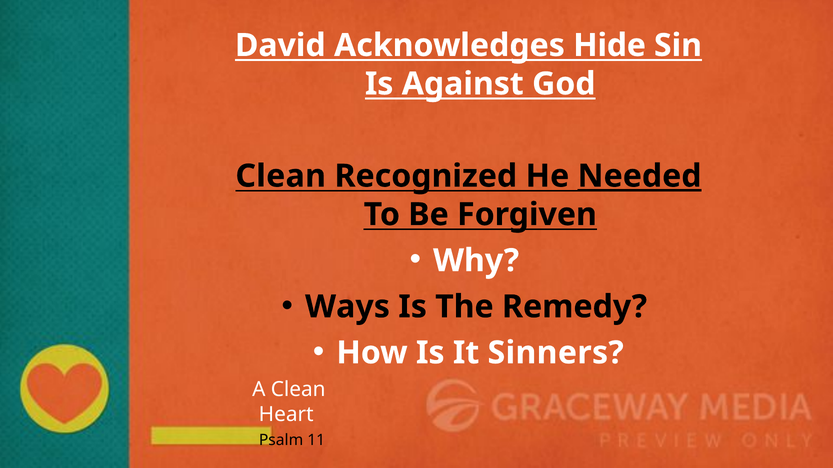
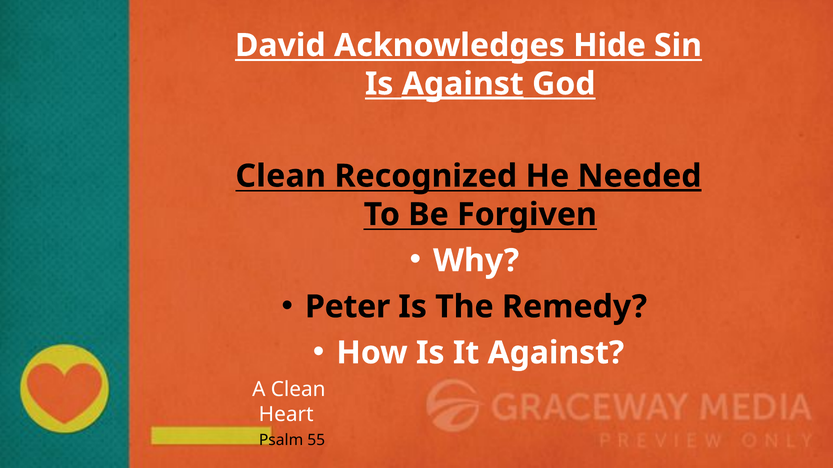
Against underline: none -> present (463, 84)
Ways: Ways -> Peter (348, 307)
It Sinners: Sinners -> Against (556, 353)
11: 11 -> 55 (316, 441)
